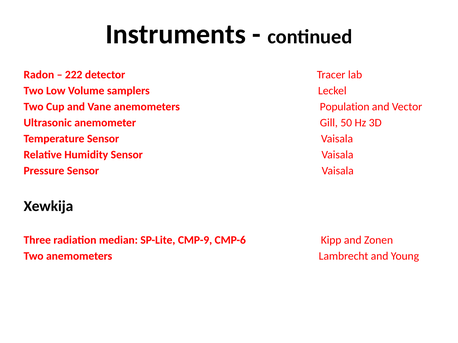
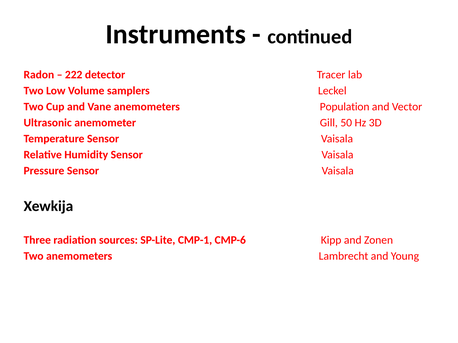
median: median -> sources (118, 240)
CMP-9: CMP-9 -> CMP-1 (195, 240)
